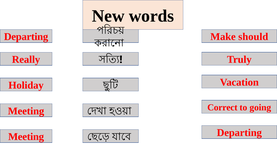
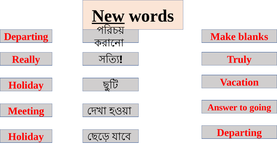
New underline: none -> present (108, 16)
should: should -> blanks (253, 37)
Correct: Correct -> Answer (222, 107)
Meeting: Meeting -> Holiday (26, 137)
